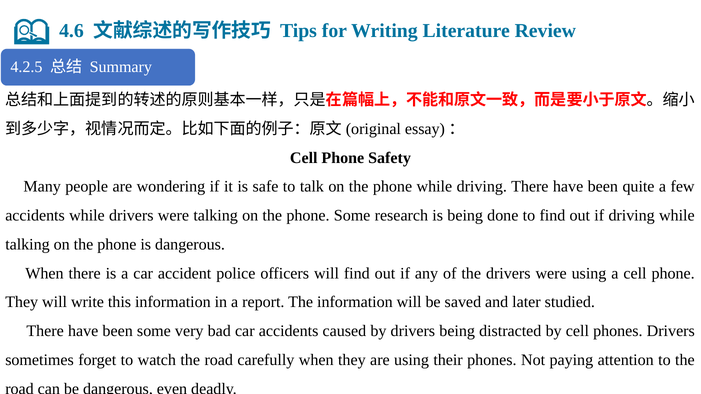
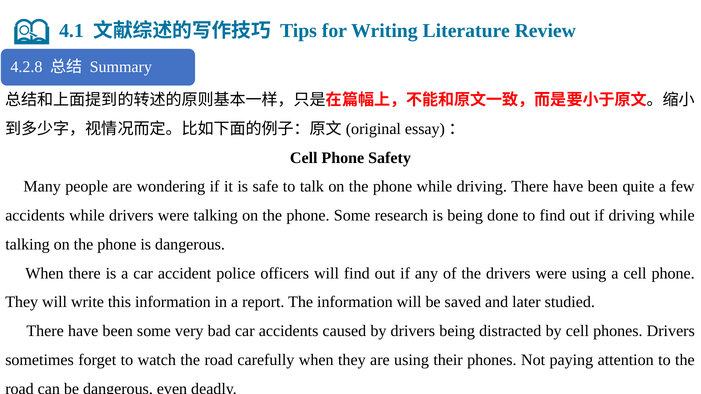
4.6: 4.6 -> 4.1 (71, 31)
4.2.5: 4.2.5 -> 4.2.8 (26, 67)
